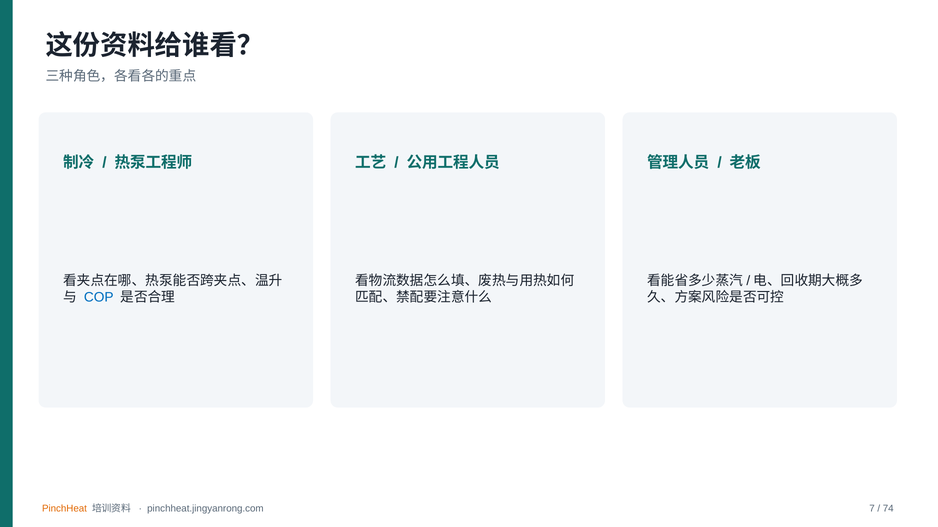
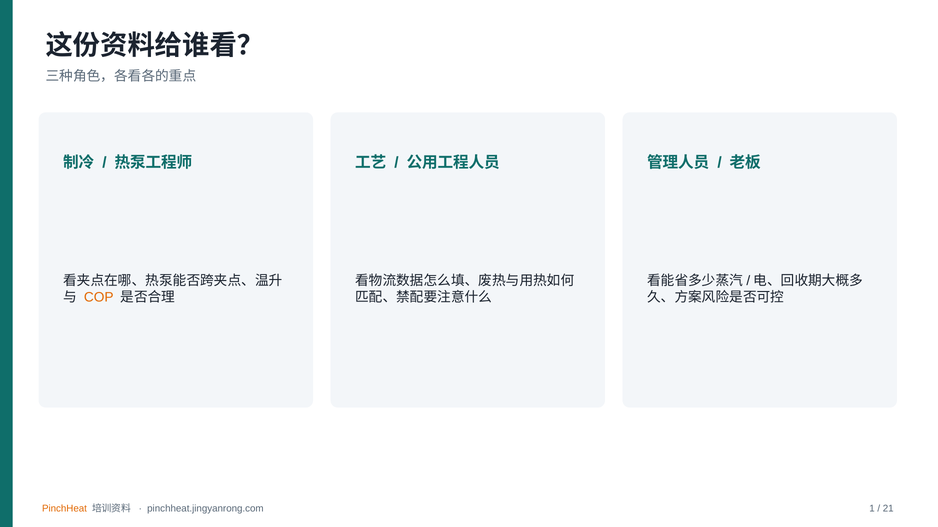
COP colour: blue -> orange (99, 298)
7: 7 -> 1 (872, 509)
74: 74 -> 21 (888, 509)
